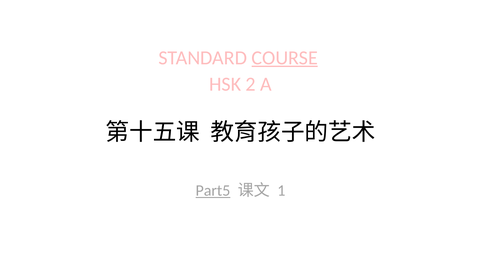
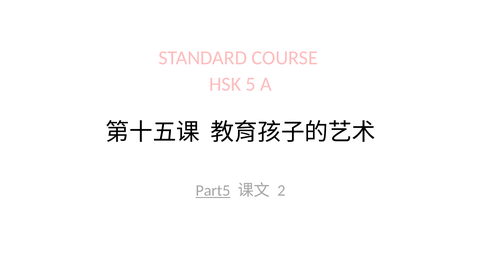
COURSE underline: present -> none (285, 58)
2: 2 -> 5 (251, 84)
1: 1 -> 2 (281, 191)
